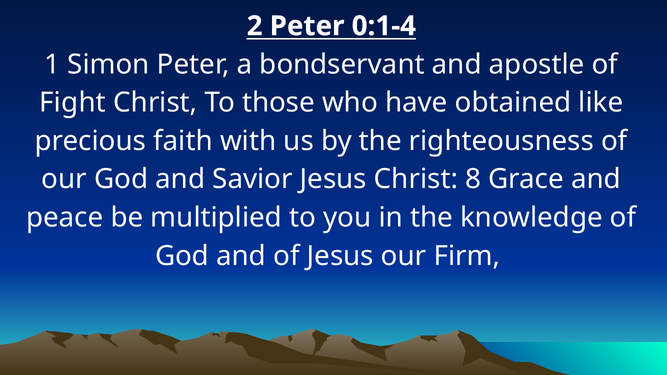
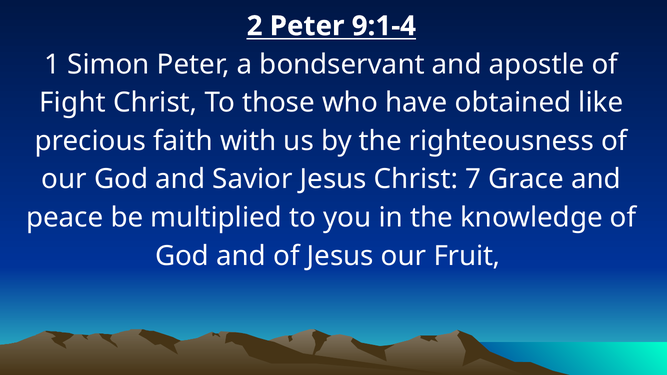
0:1-4: 0:1-4 -> 9:1-4 (384, 26)
8: 8 -> 7 (473, 179)
Firm: Firm -> Fruit (467, 256)
